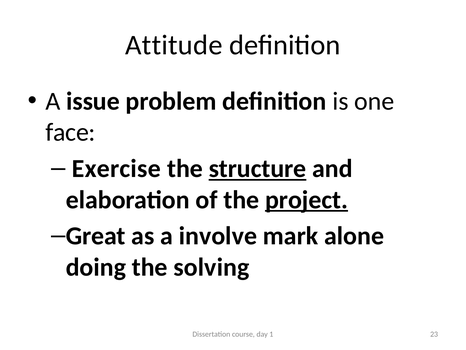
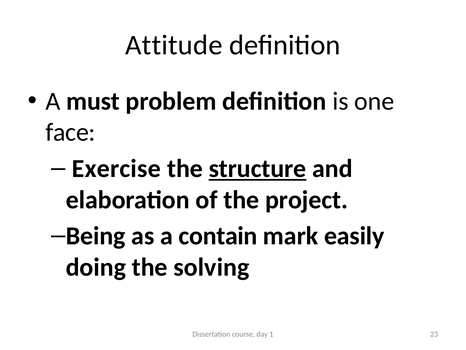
issue: issue -> must (93, 101)
project underline: present -> none (307, 200)
Great: Great -> Being (96, 236)
involve: involve -> contain (218, 236)
alone: alone -> easily (354, 236)
